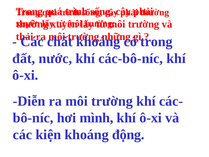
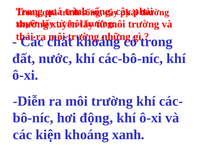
mình: mình -> động (96, 118)
động: động -> xanh (128, 134)
